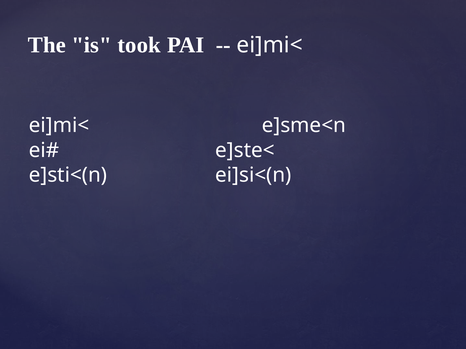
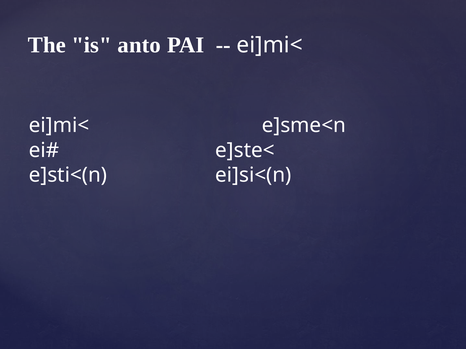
took: took -> anto (139, 45)
